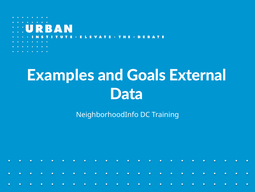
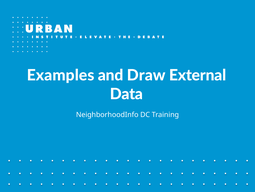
Goals: Goals -> Draw (146, 75)
